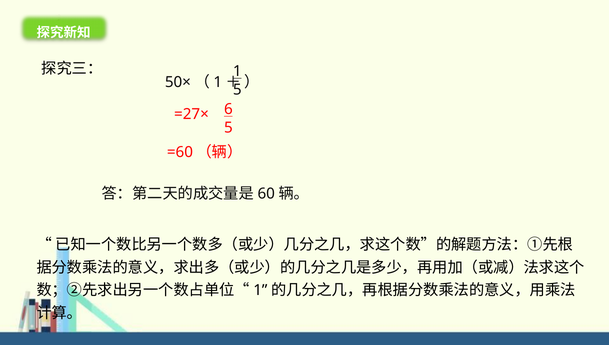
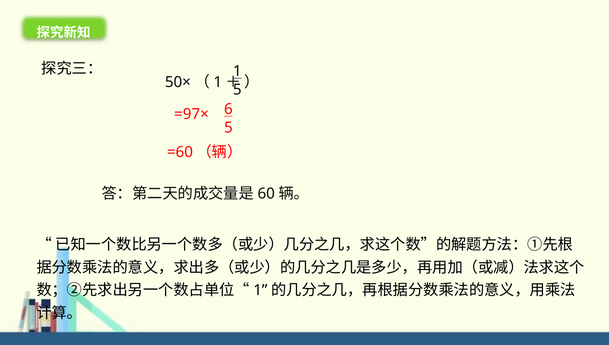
=27×: =27× -> =97× (192, 114)
